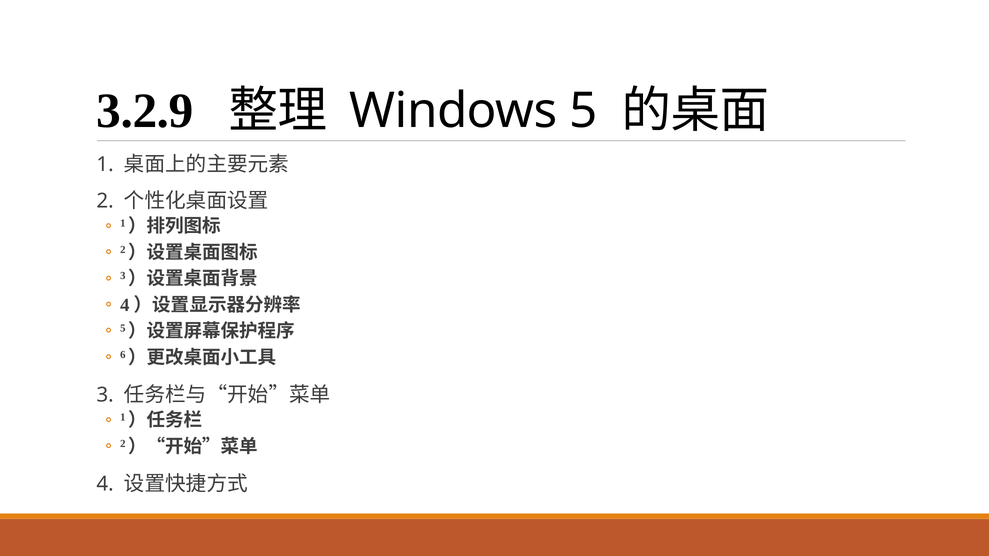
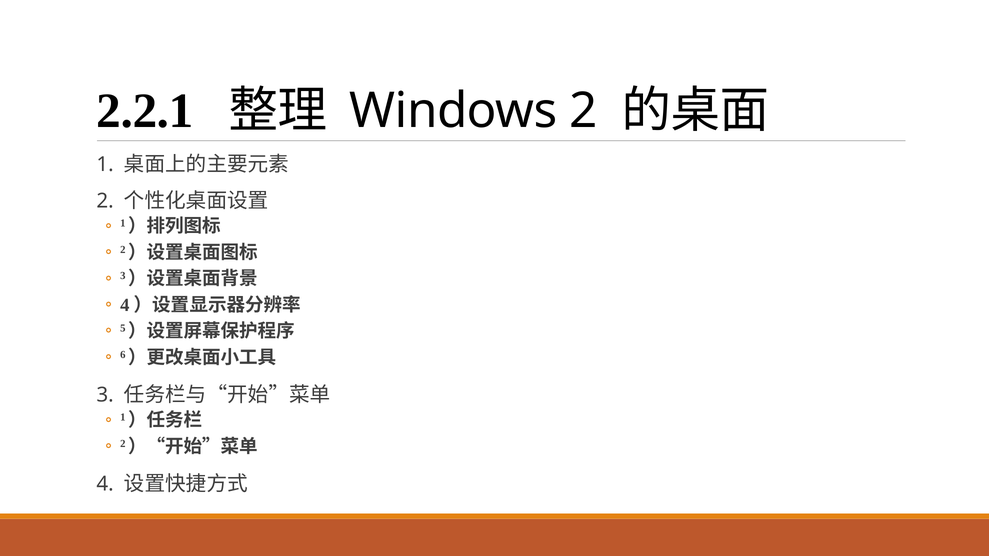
3.2.9: 3.2.9 -> 2.2.1 (145, 111)
Windows 5: 5 -> 2 (583, 111)
